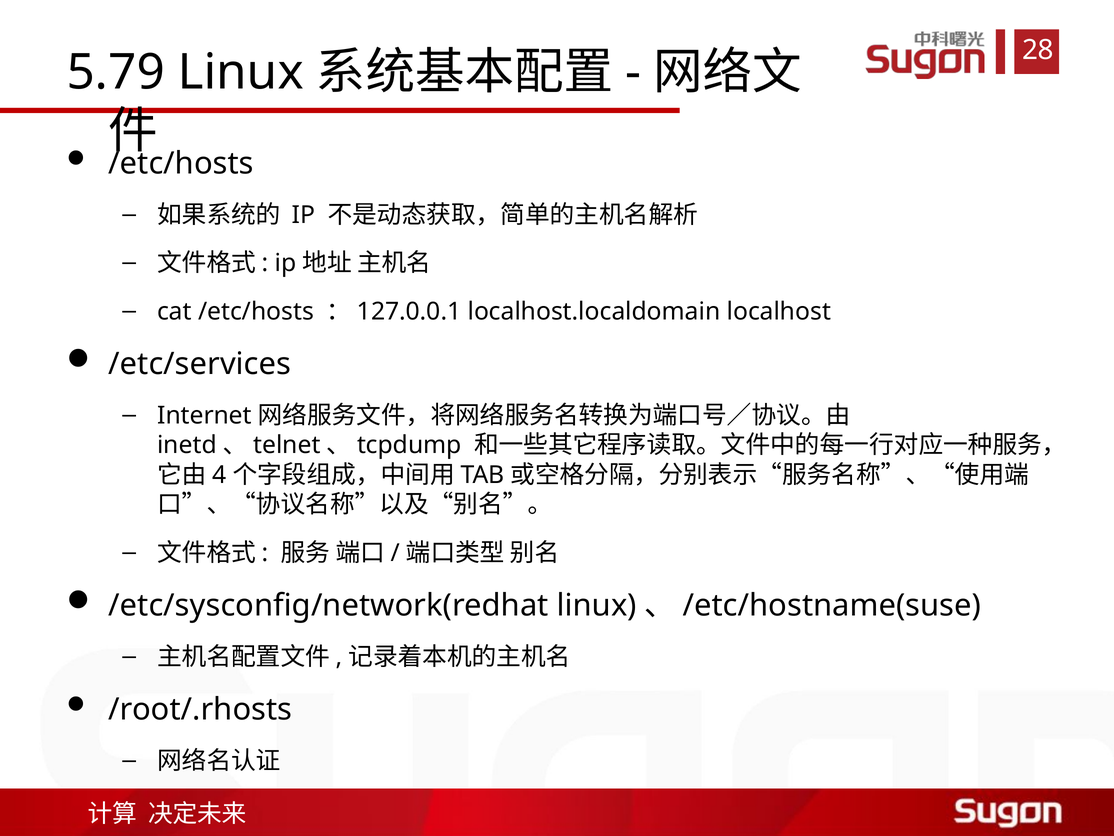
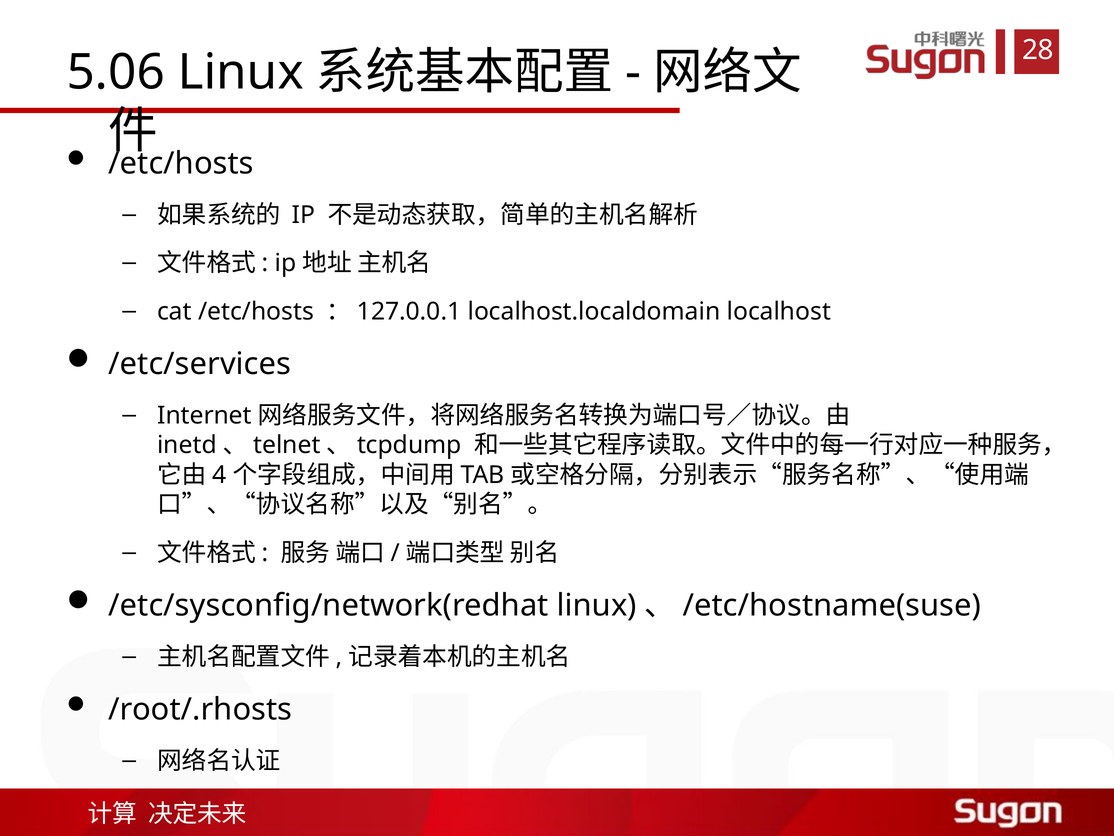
5.79: 5.79 -> 5.06 (116, 72)
